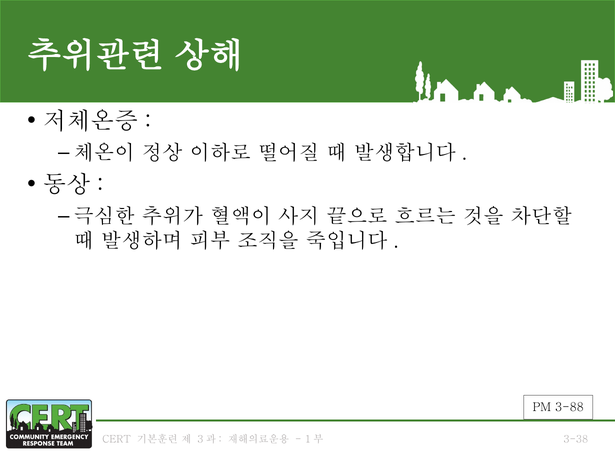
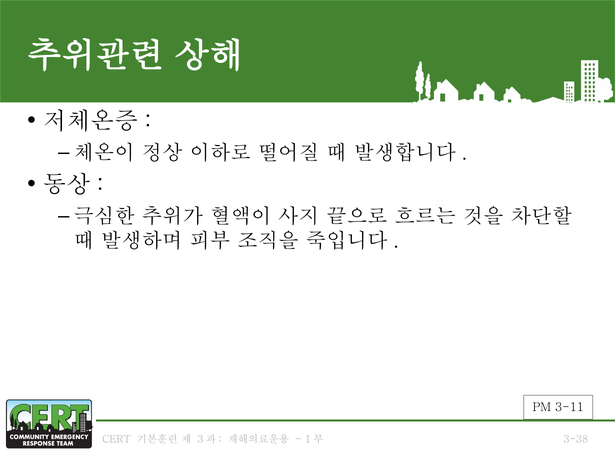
3-88: 3-88 -> 3-11 (569, 407)
